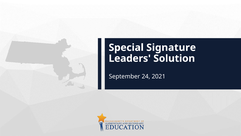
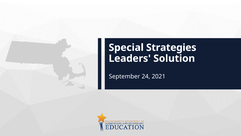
Signature: Signature -> Strategies (171, 47)
